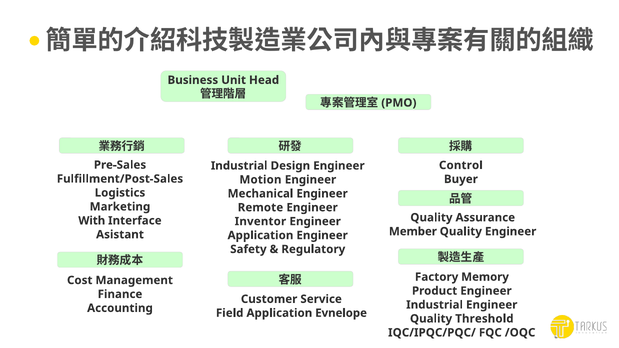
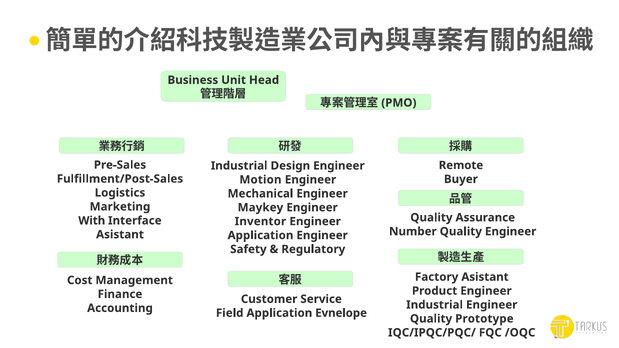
Control: Control -> Remote (461, 165)
Remote: Remote -> Maykey (260, 208)
Member: Member -> Number (413, 232)
Factory Memory: Memory -> Asistant (485, 277)
Threshold: Threshold -> Prototype (484, 319)
